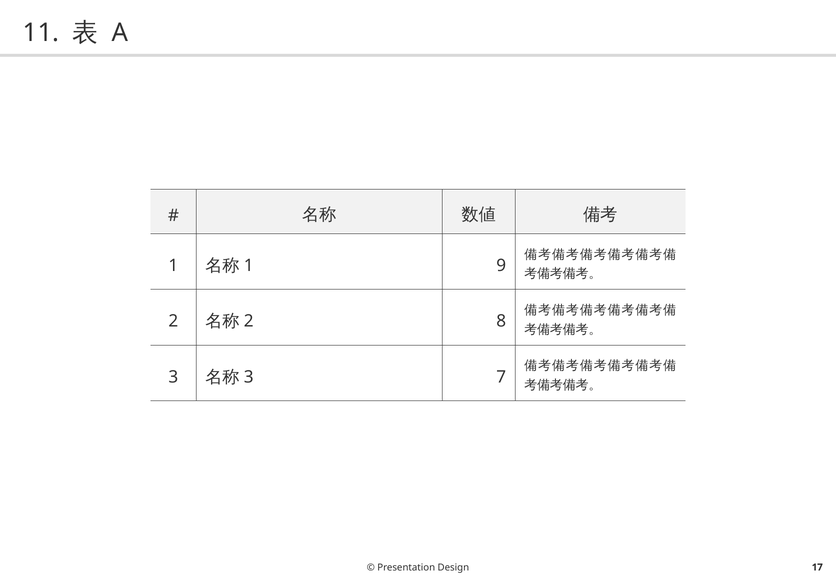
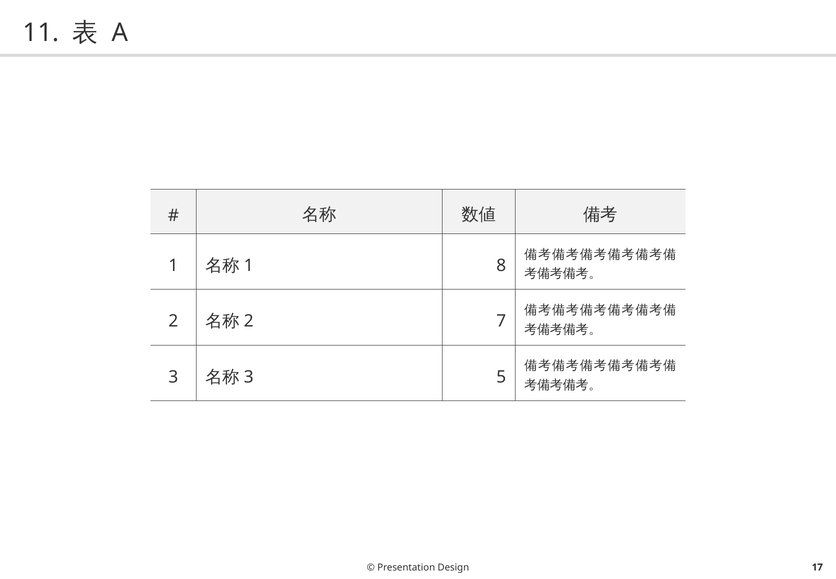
9: 9 -> 8 (501, 266)
8: 8 -> 7 (501, 321)
7: 7 -> 5 (501, 377)
